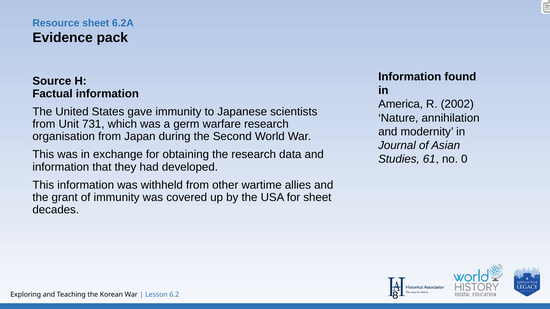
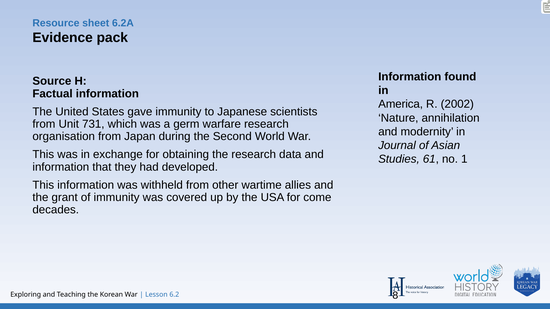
0: 0 -> 1 (464, 159)
for sheet: sheet -> come (317, 198)
